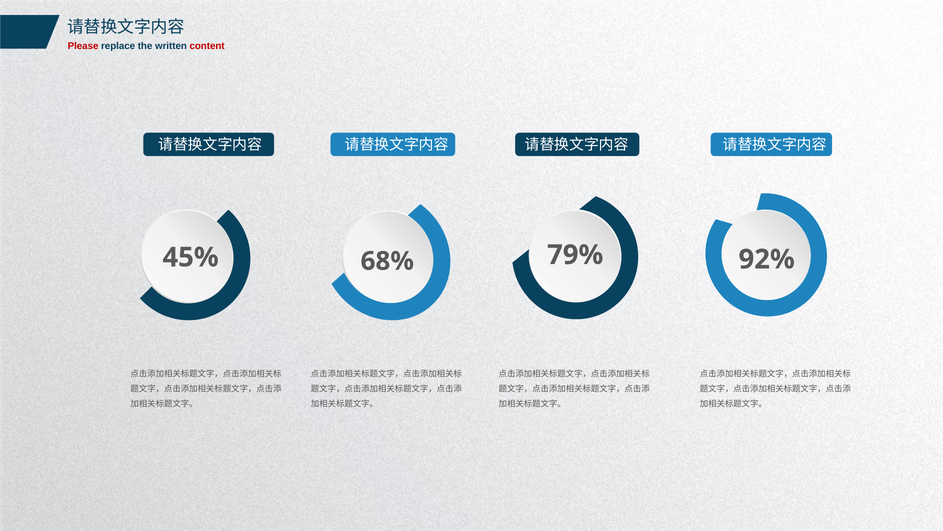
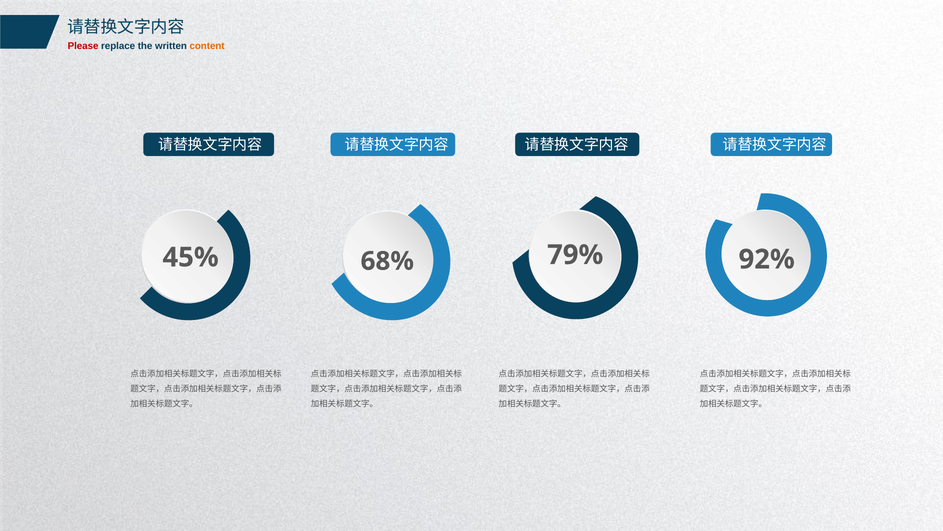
content colour: red -> orange (207, 46)
